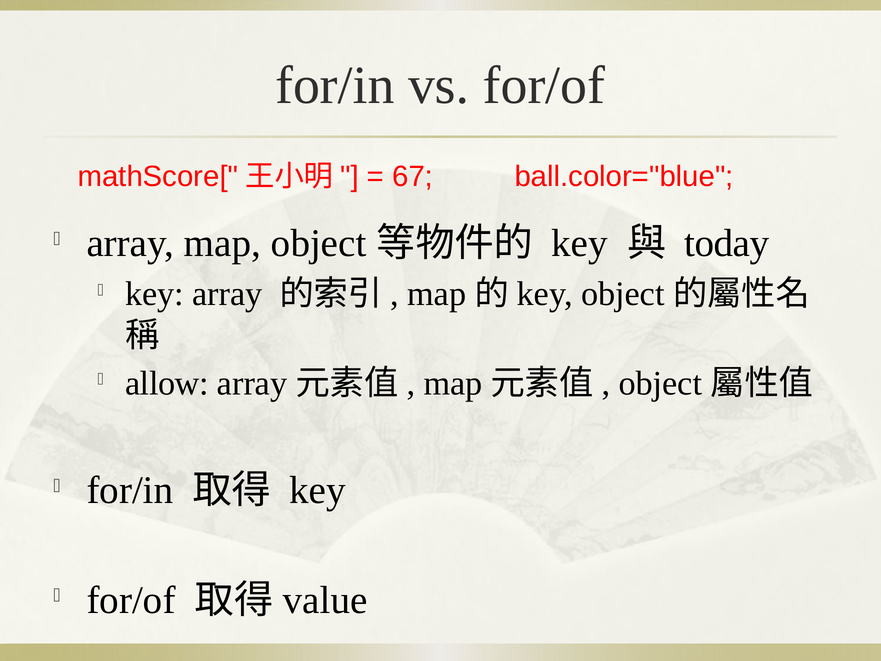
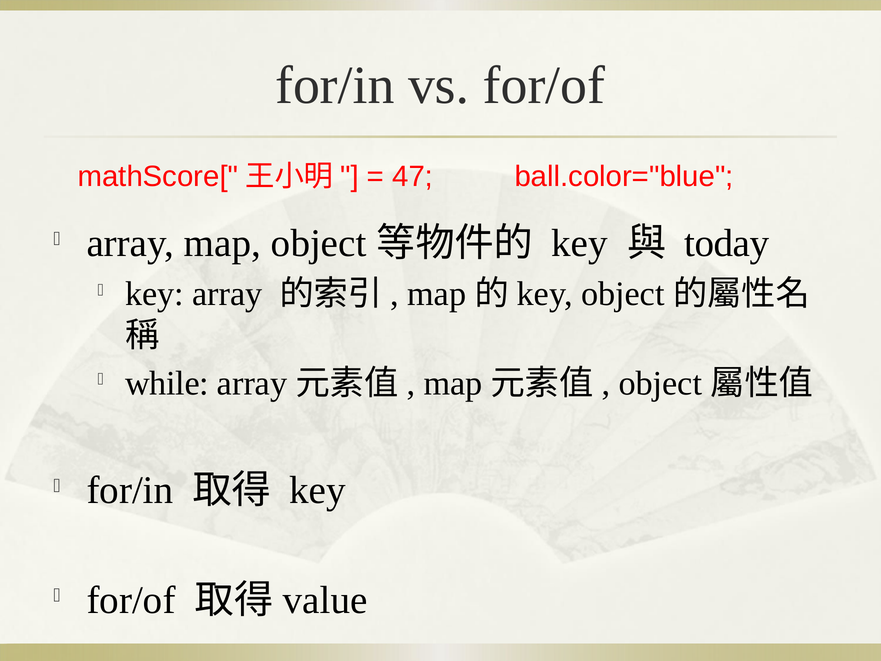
67: 67 -> 47 (413, 176)
allow: allow -> while (167, 383)
